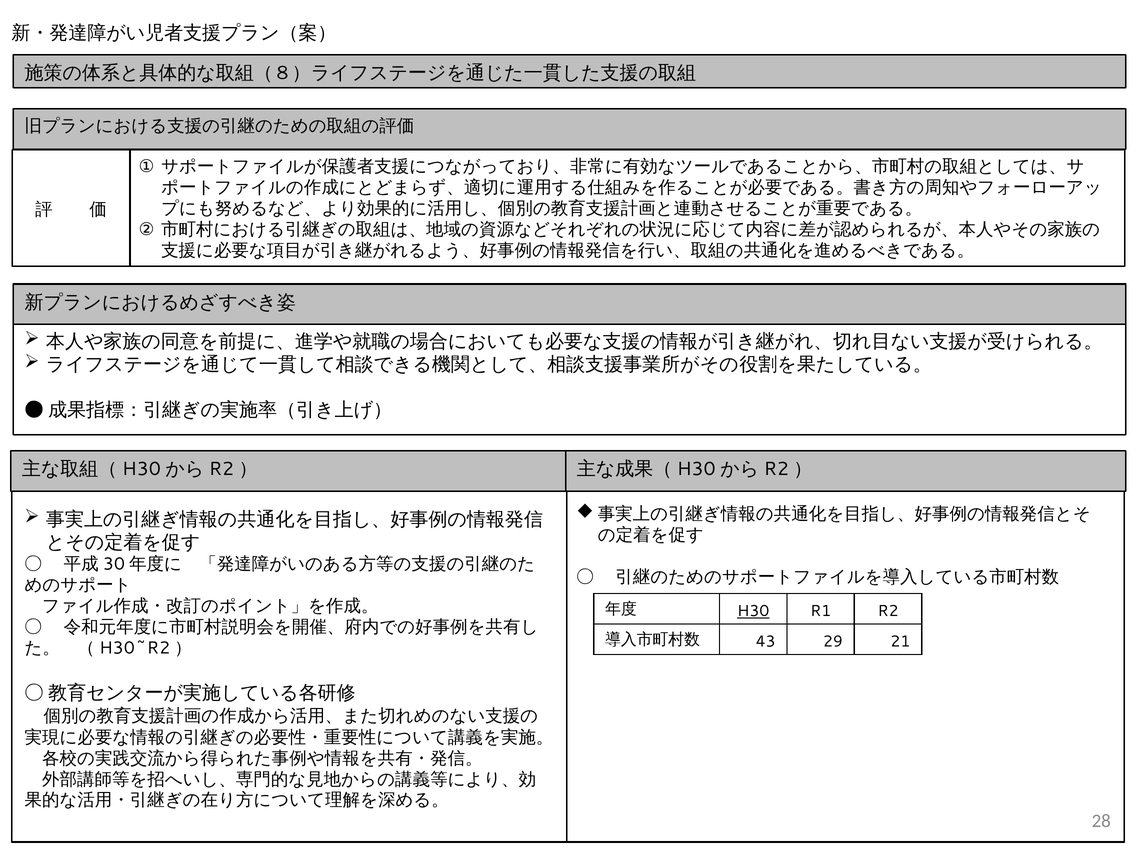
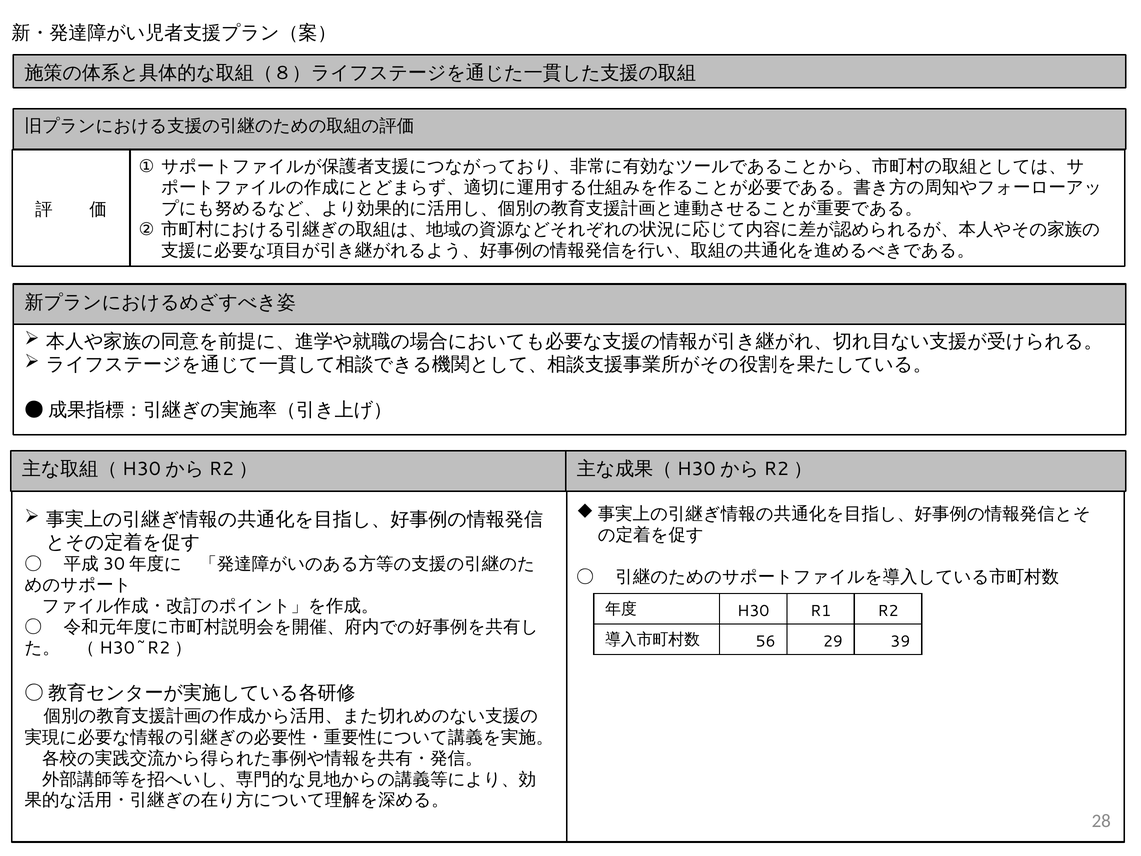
H30 underline: present -> none (753, 611)
43: 43 -> 56 (766, 642)
21: 21 -> 39 (900, 642)
